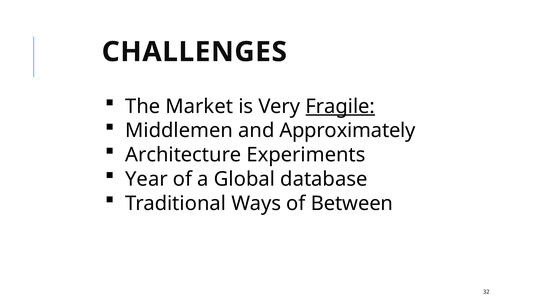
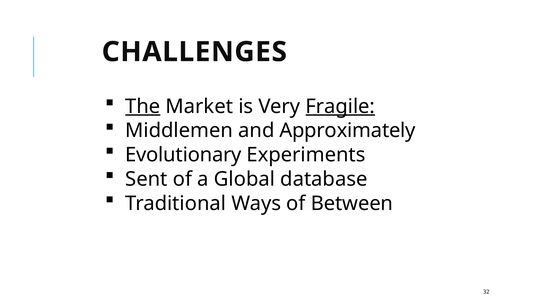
The underline: none -> present (143, 106)
Architecture: Architecture -> Evolutionary (183, 155)
Year: Year -> Sent (146, 179)
